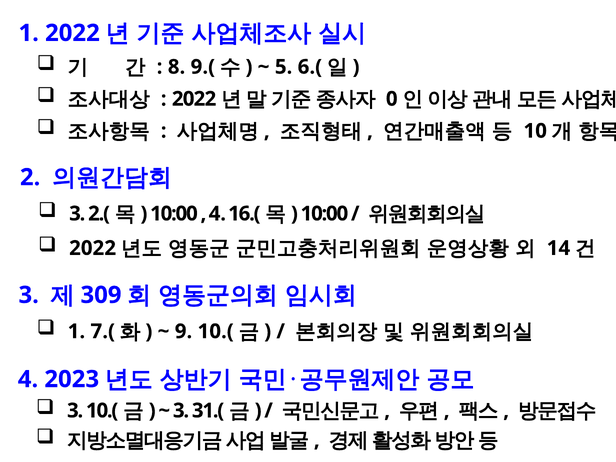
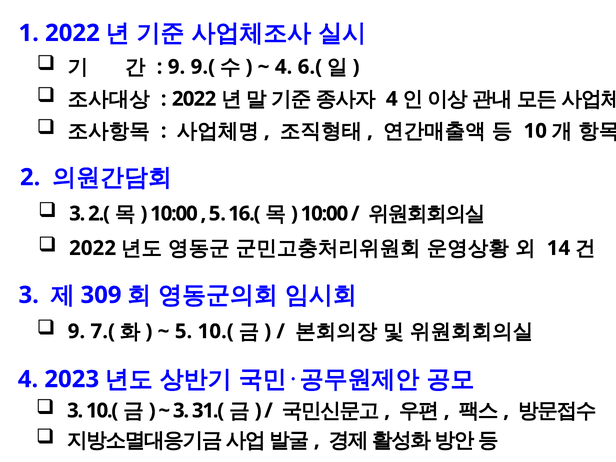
8: 8 -> 9 (177, 67)
5: 5 -> 4 (284, 67)
0: 0 -> 4 (392, 99)
4: 4 -> 5 (217, 214)
1: 1 -> 9 (76, 331)
9: 9 -> 5 (184, 331)
